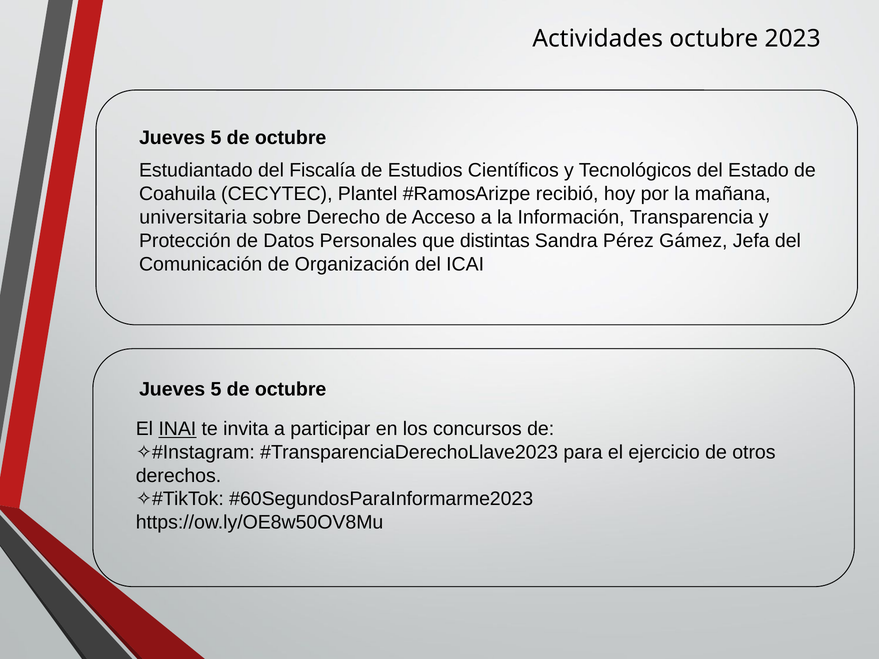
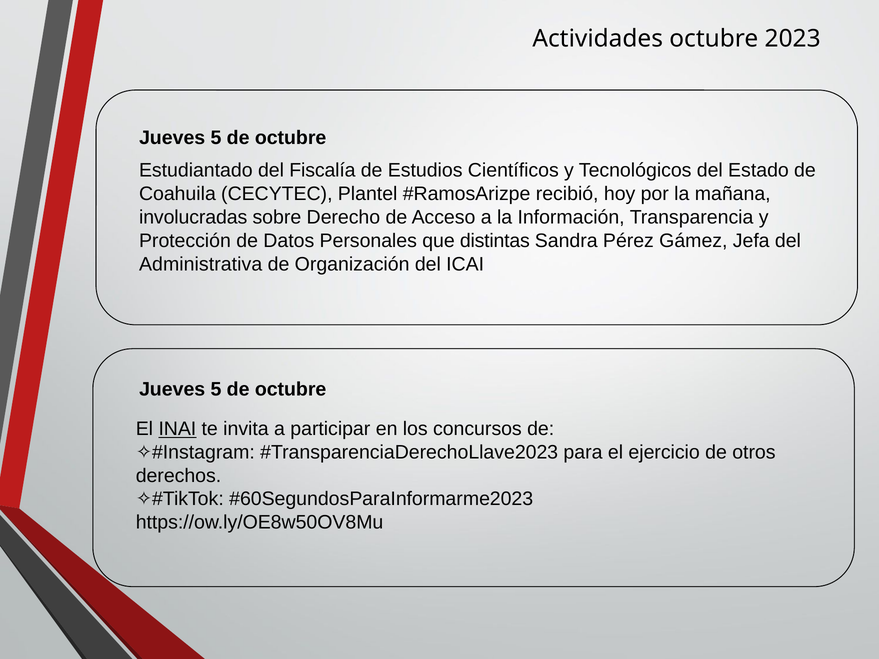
universitaria: universitaria -> involucradas (193, 217)
Comunicación: Comunicación -> Administrativa (201, 264)
